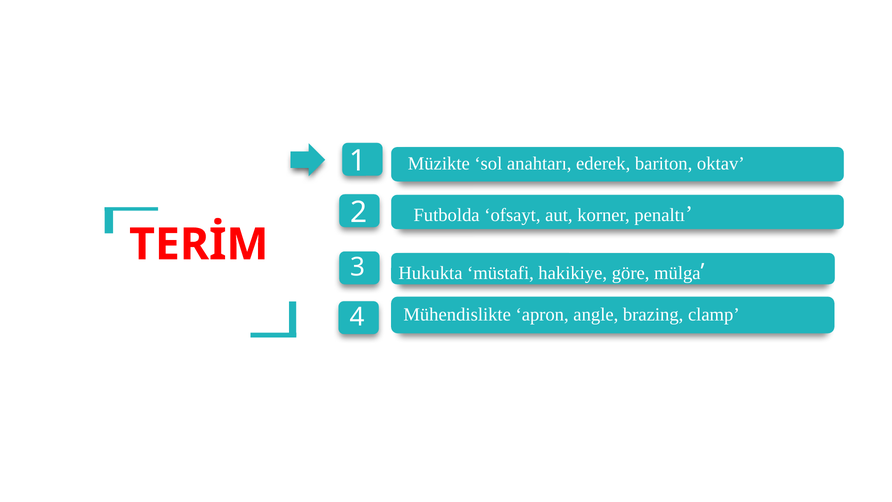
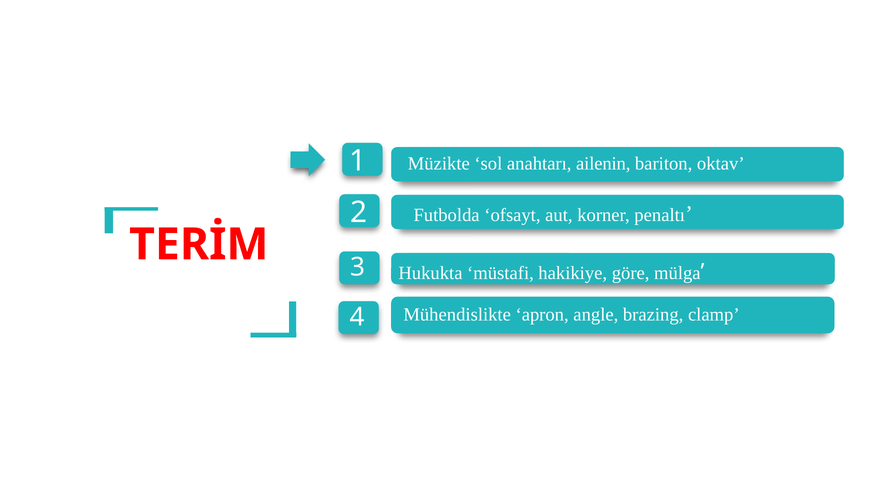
ederek: ederek -> ailenin (603, 163)
